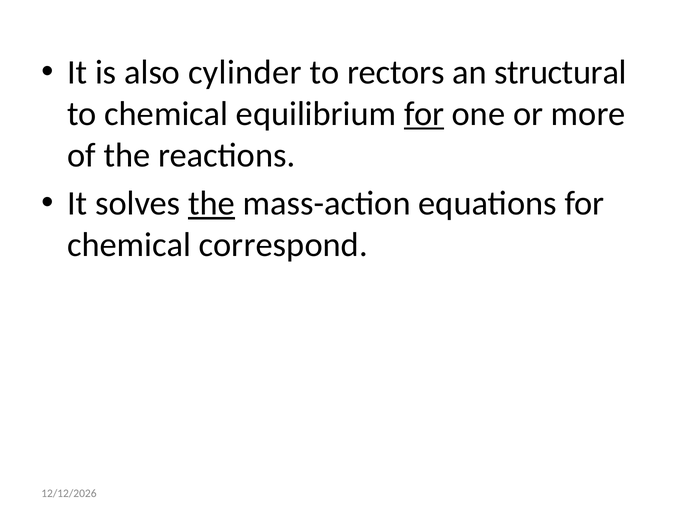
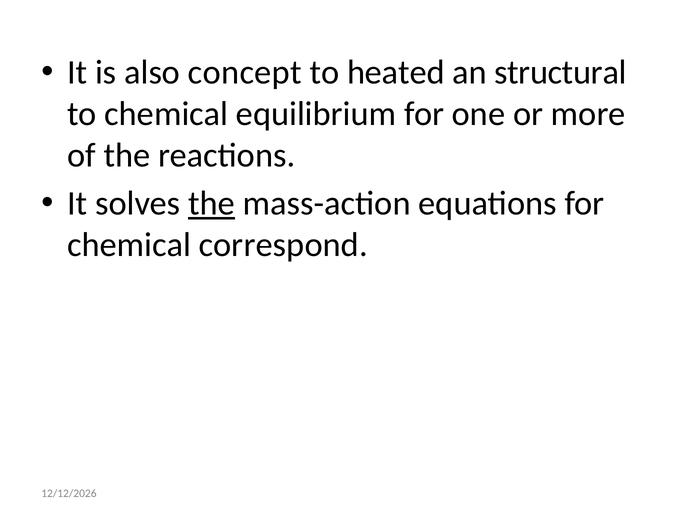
cylinder: cylinder -> concept (245, 72)
rectors: rectors -> heated (396, 72)
for underline: present -> none (424, 114)
